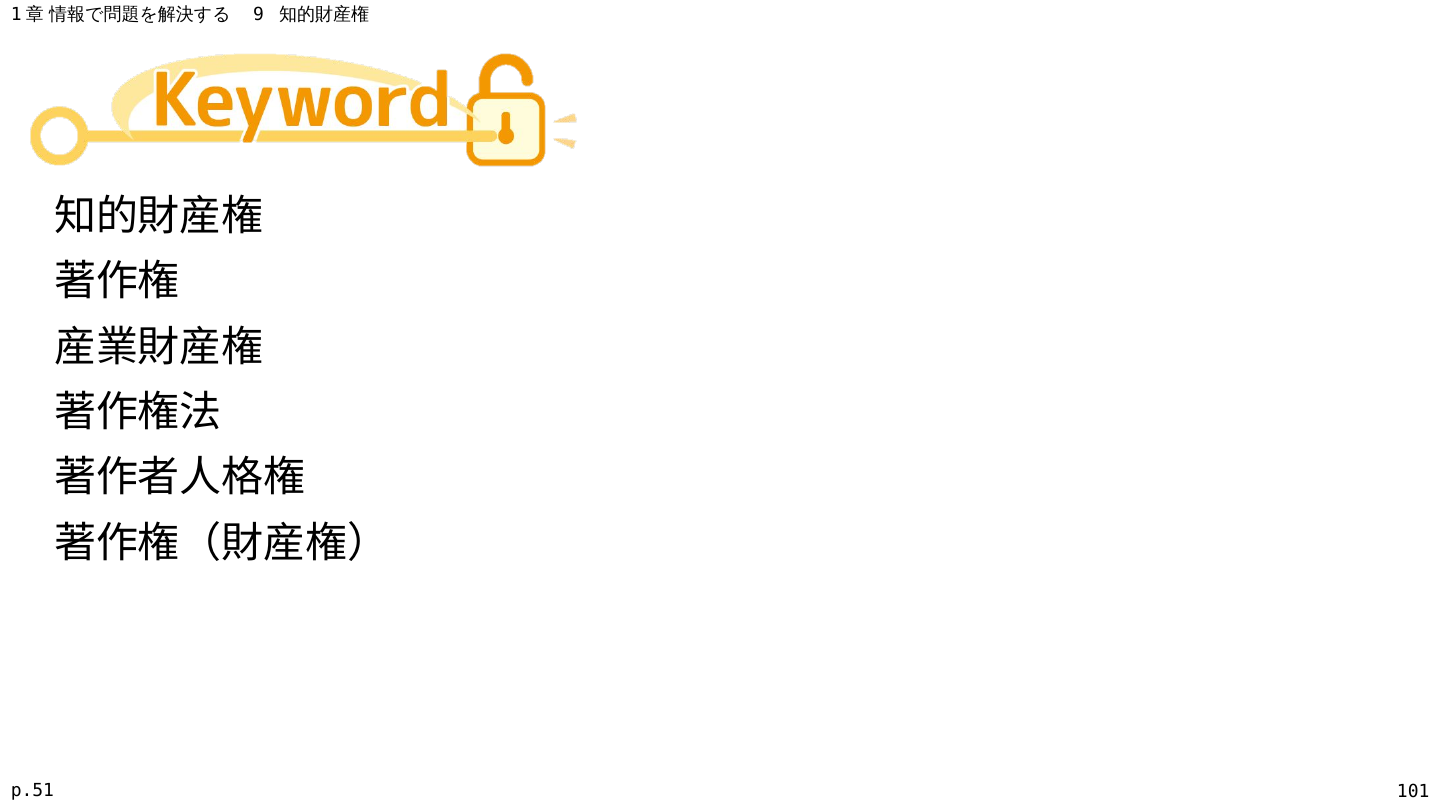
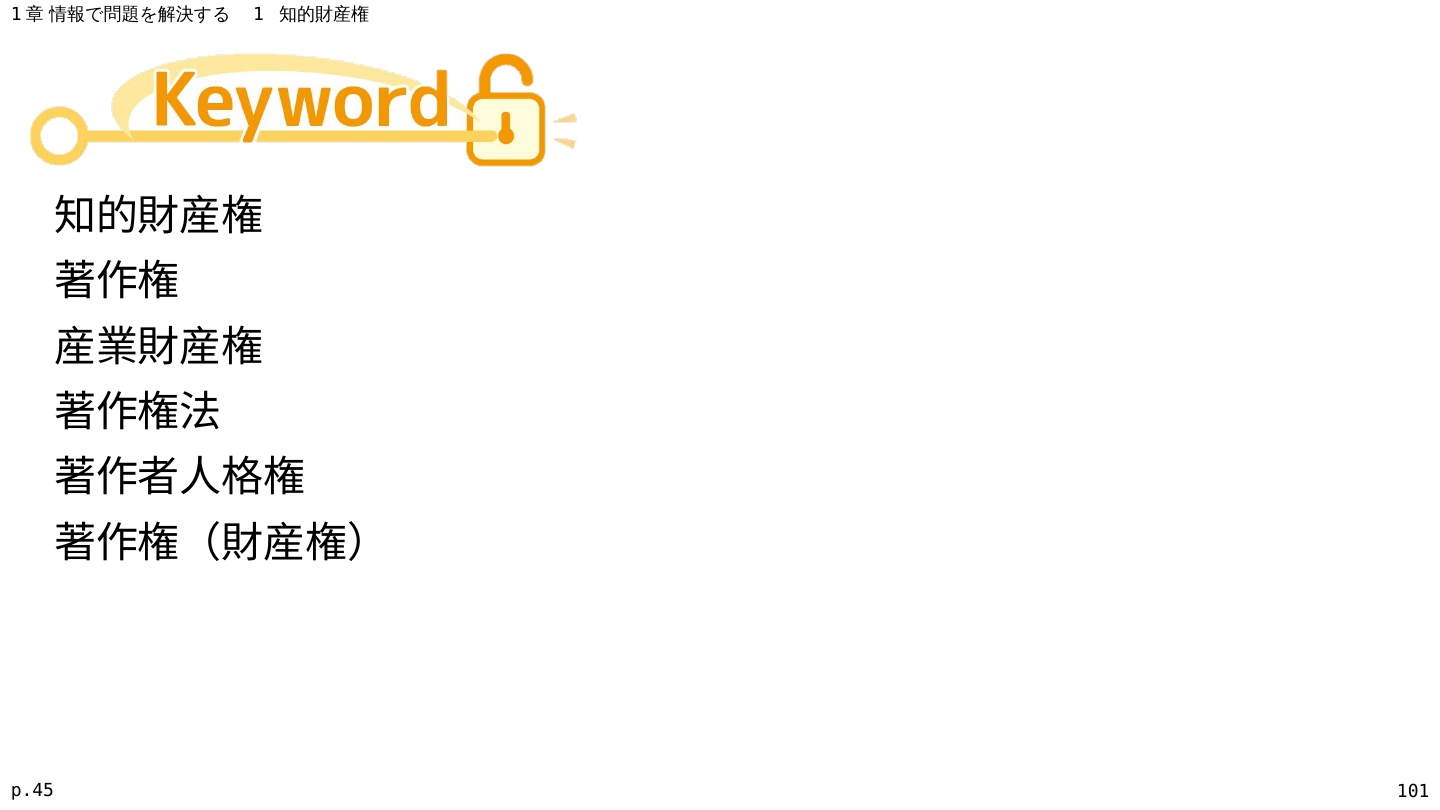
9: 9 -> 1 (259, 15)
p.51: p.51 -> p.45 (32, 790)
